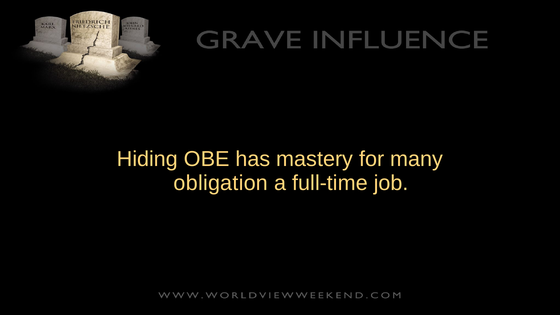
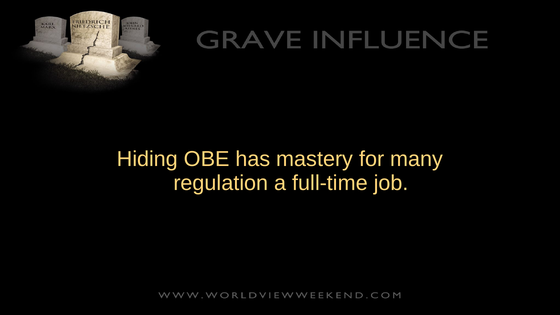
obligation: obligation -> regulation (221, 183)
